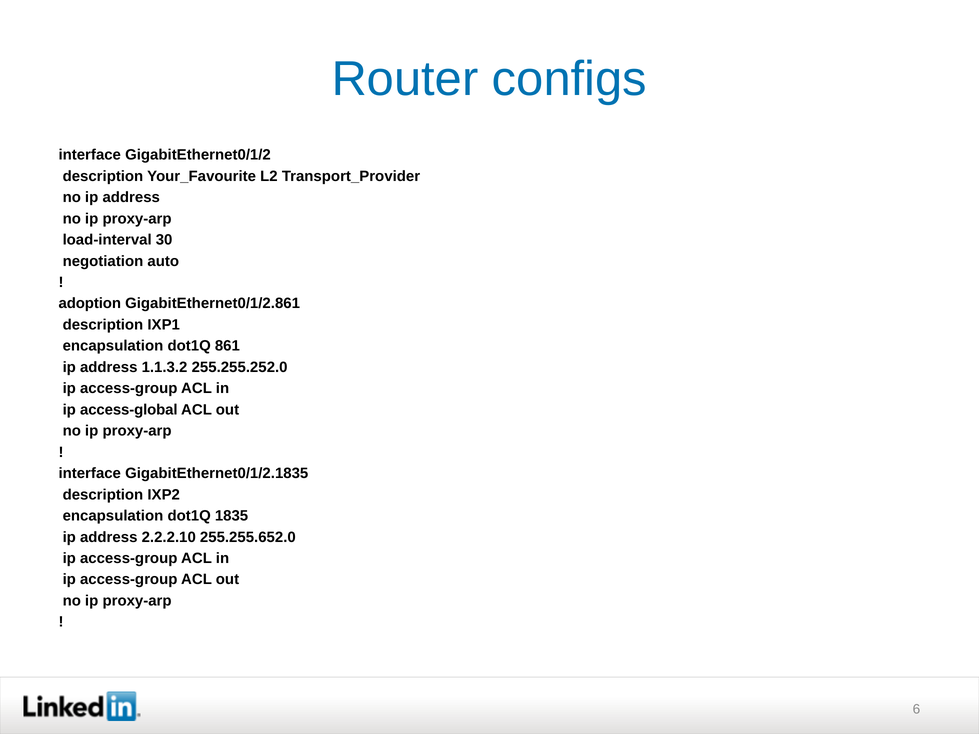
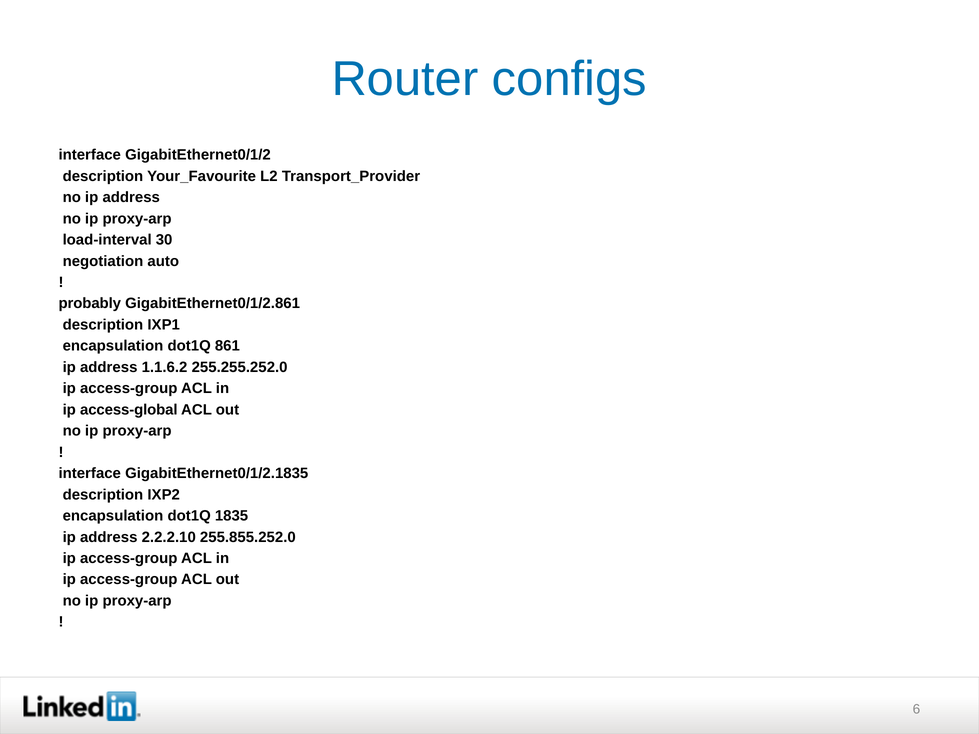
adoption: adoption -> probably (90, 304)
1.1.3.2: 1.1.3.2 -> 1.1.6.2 (165, 367)
255.255.652.0: 255.255.652.0 -> 255.855.252.0 (248, 537)
